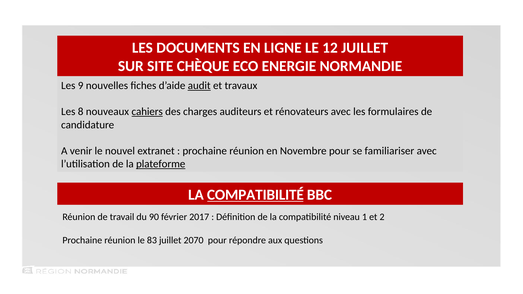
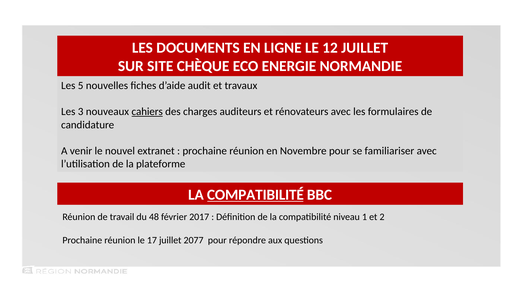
9: 9 -> 5 (81, 86)
audit underline: present -> none (199, 86)
8: 8 -> 3 (81, 112)
plateforme underline: present -> none (161, 164)
90: 90 -> 48 (154, 217)
83: 83 -> 17 (152, 241)
2070: 2070 -> 2077 (194, 241)
